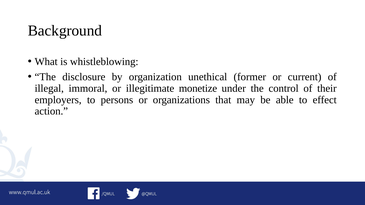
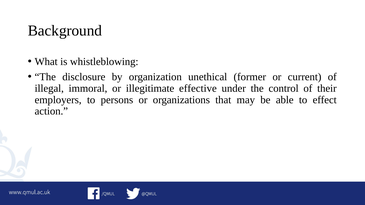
monetize: monetize -> effective (198, 88)
